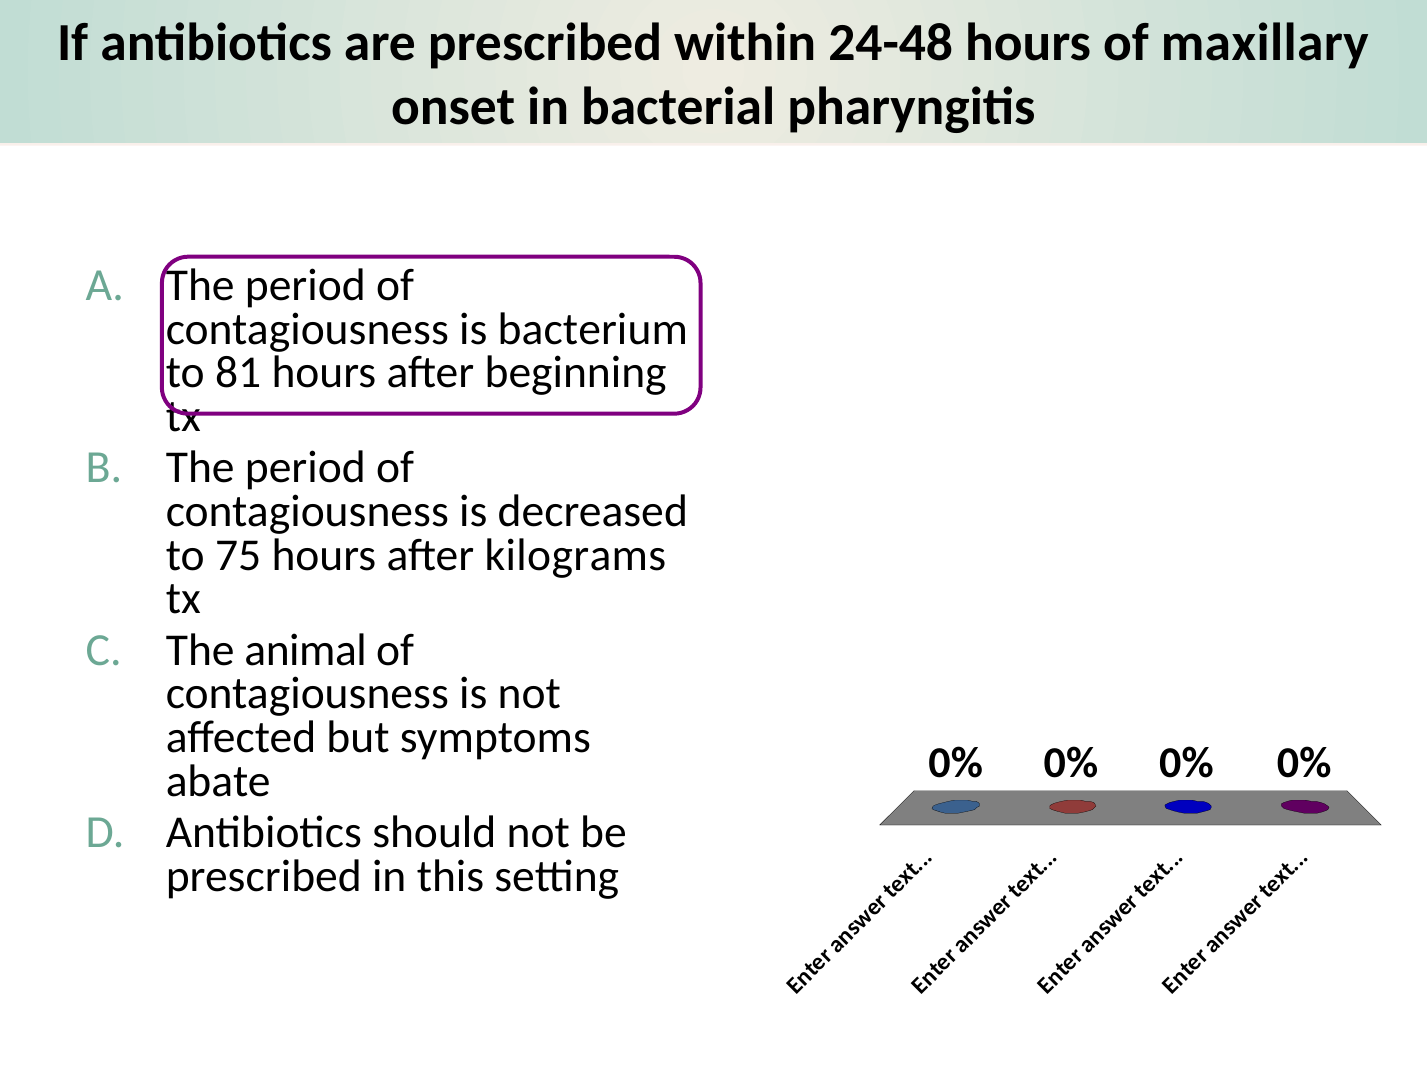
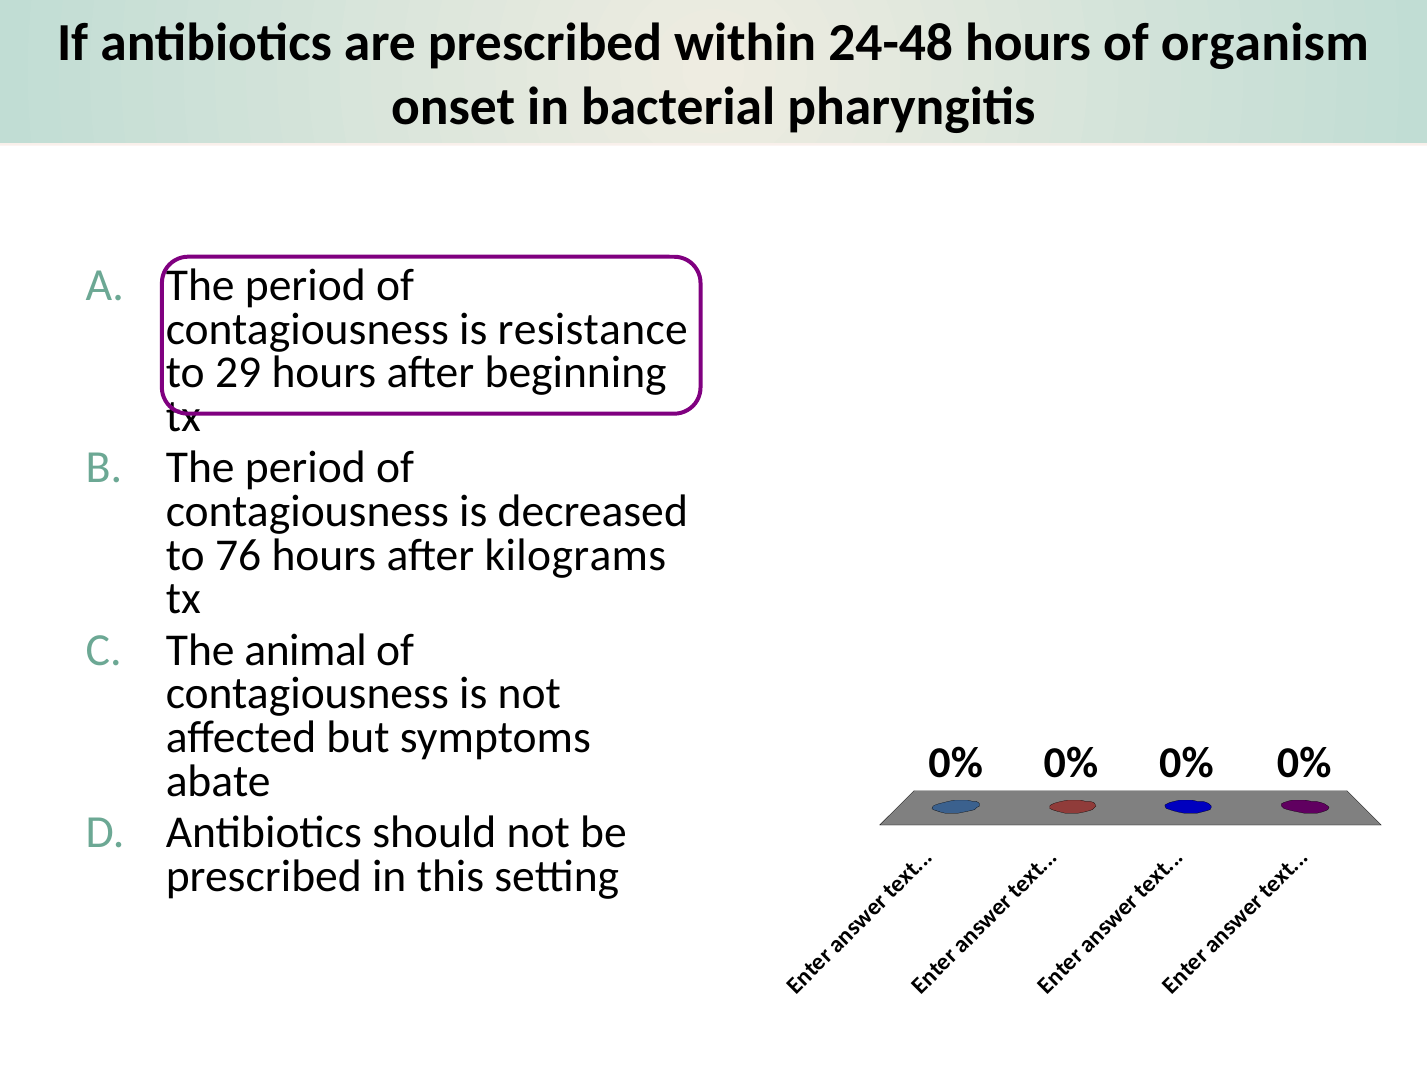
maxillary: maxillary -> organism (1265, 43)
bacterium: bacterium -> resistance (593, 329)
81: 81 -> 29 (238, 373)
75: 75 -> 76 (238, 555)
